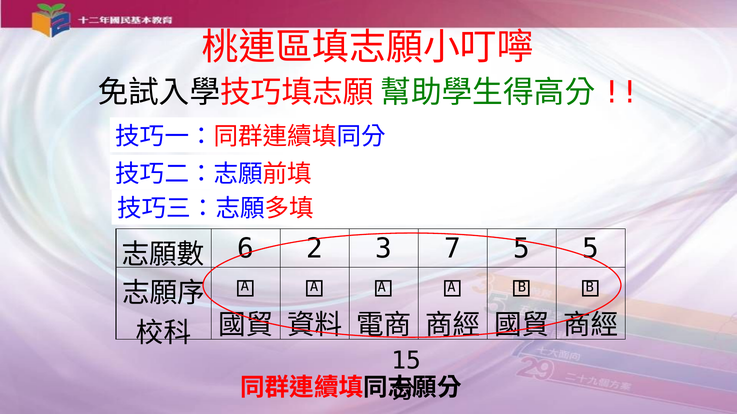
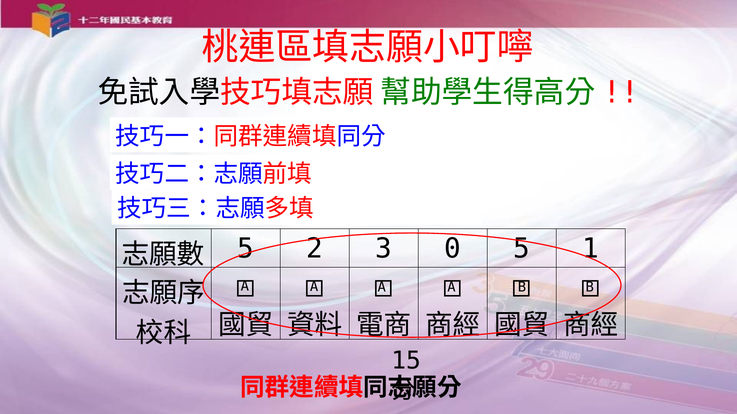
6: 6 -> 5 (246, 249)
7: 7 -> 0 (453, 249)
5 5: 5 -> 1 (591, 249)
